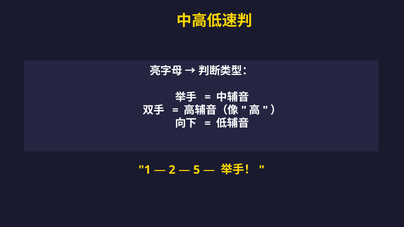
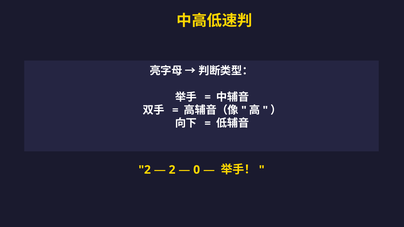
1: 1 -> 2 (145, 170)
5: 5 -> 0 (197, 170)
